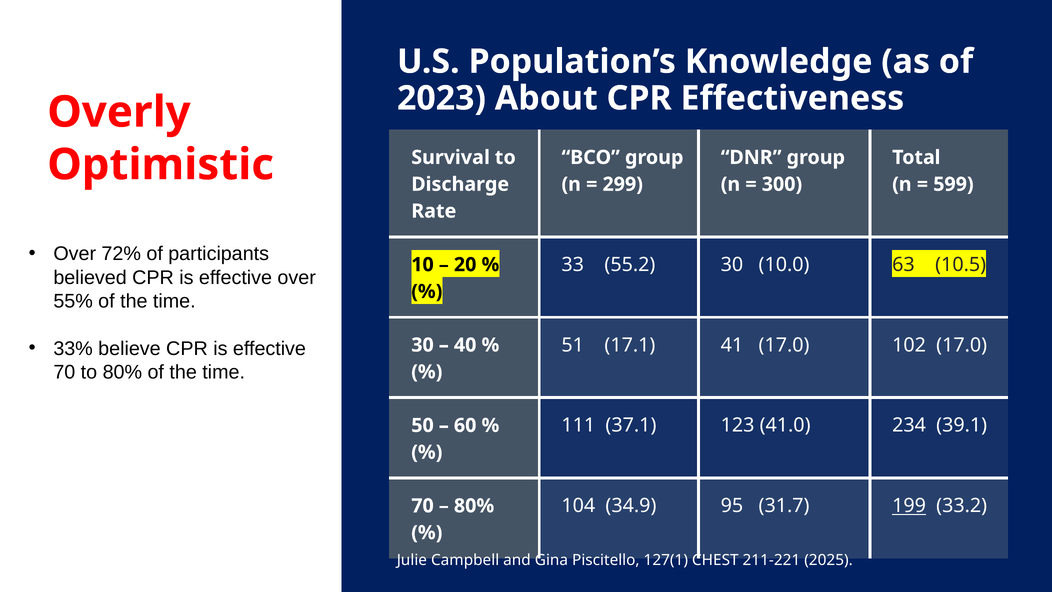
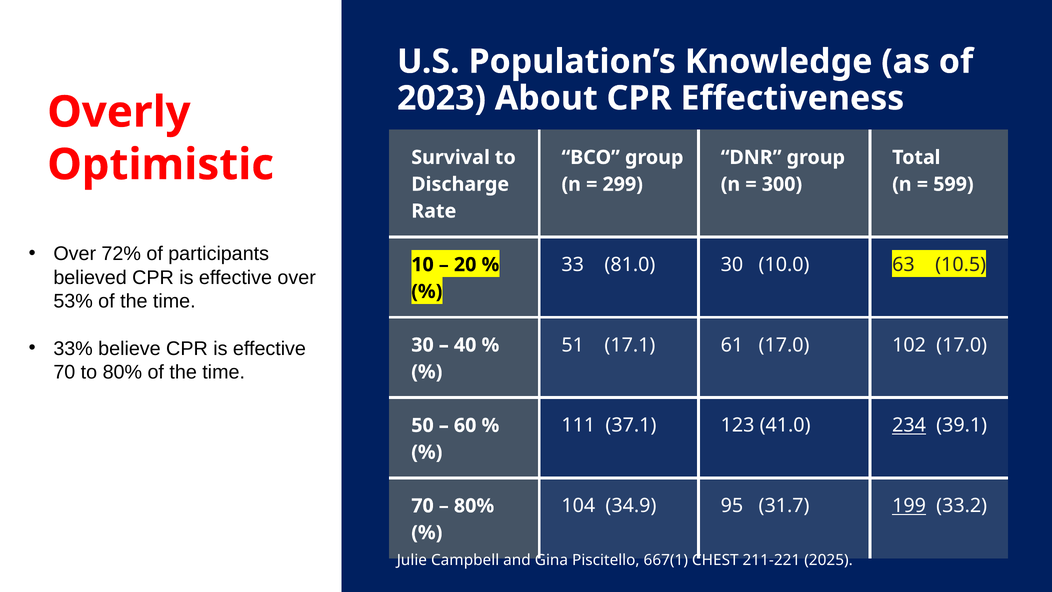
55.2: 55.2 -> 81.0 (630, 265)
55%: 55% -> 53% (73, 301)
41: 41 -> 61 (732, 345)
234 underline: none -> present (909, 425)
127(1: 127(1 -> 667(1 (666, 560)
